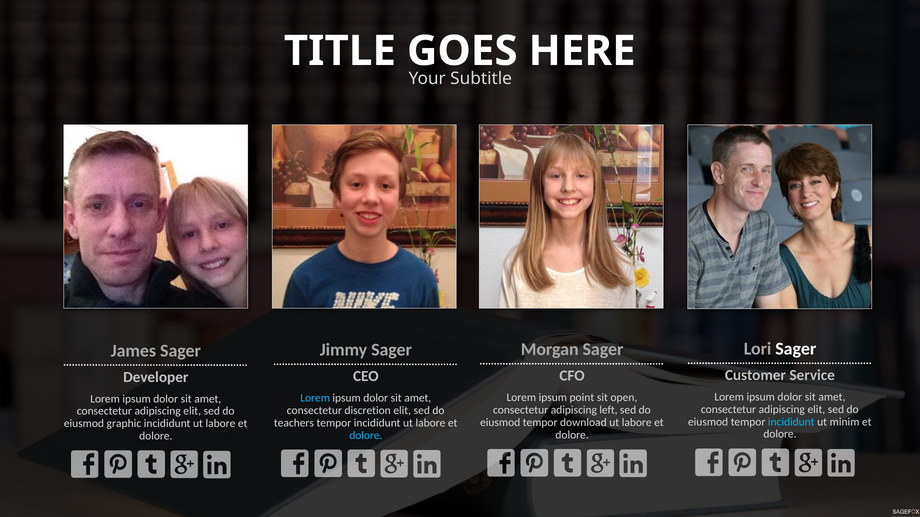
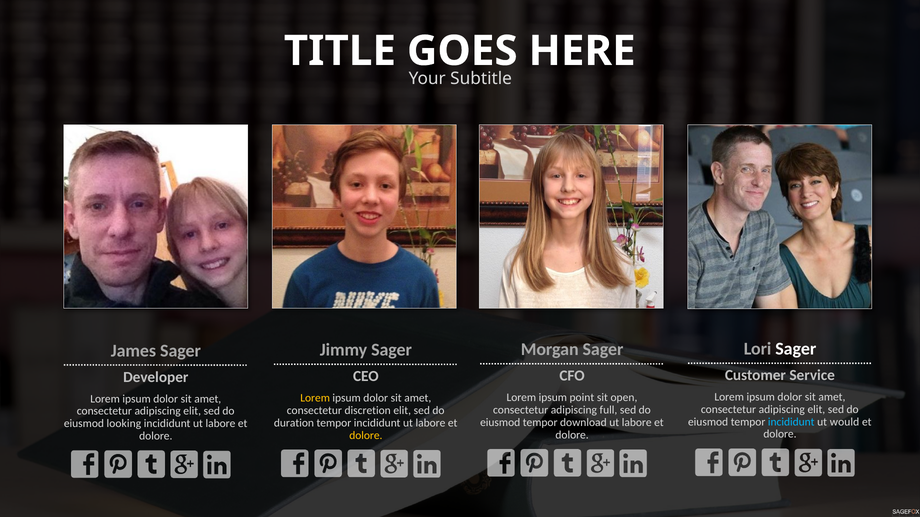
Lorem colour: light blue -> yellow (315, 398)
left: left -> full (608, 410)
minim: minim -> would (845, 422)
teachers: teachers -> duration (294, 423)
graphic: graphic -> looking (124, 424)
dolore colour: light blue -> yellow (366, 436)
